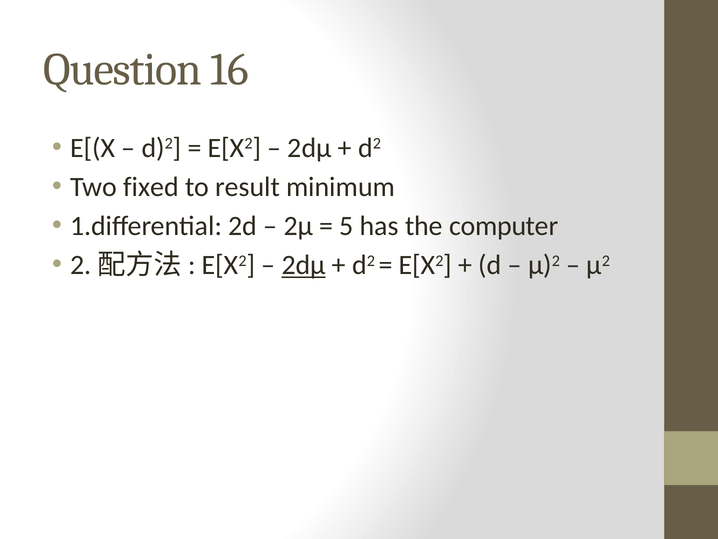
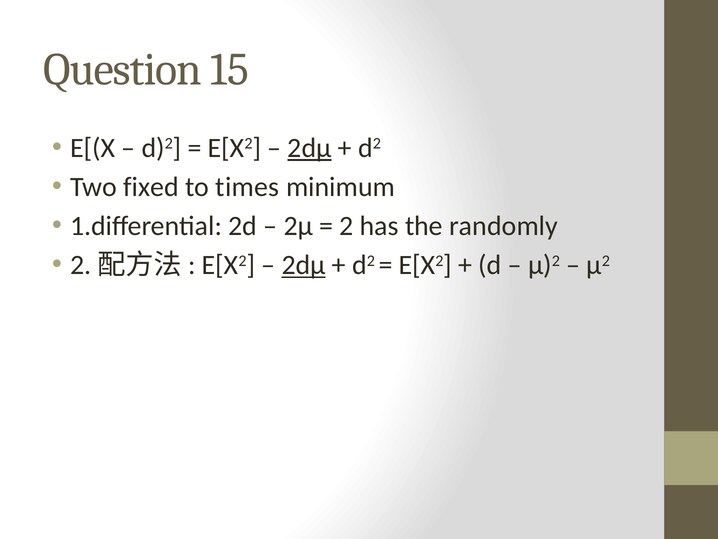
16: 16 -> 15 (229, 70)
2dμ underline: none -> present (310, 148)
result: result -> times (247, 187)
5: 5 -> 2 (346, 226)
computer: computer -> randomly (504, 226)
